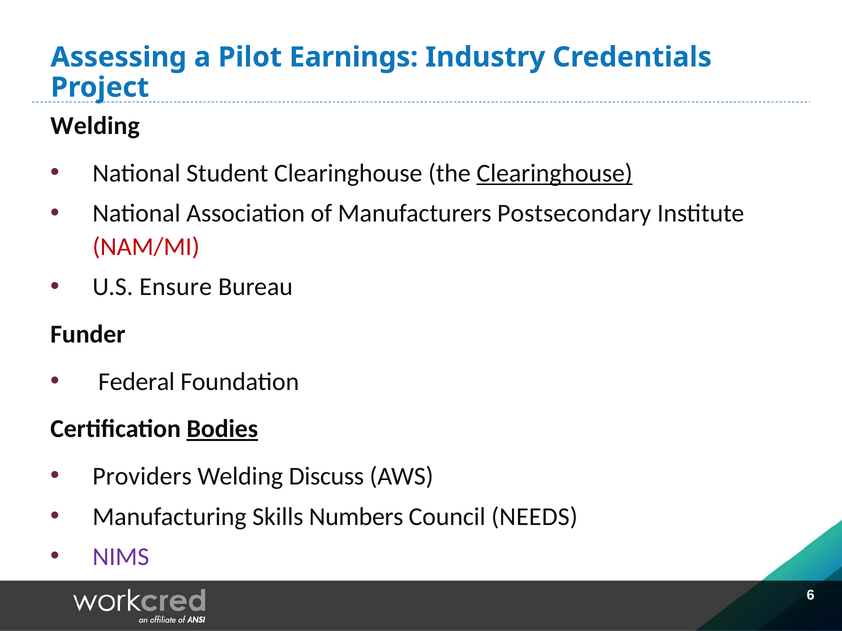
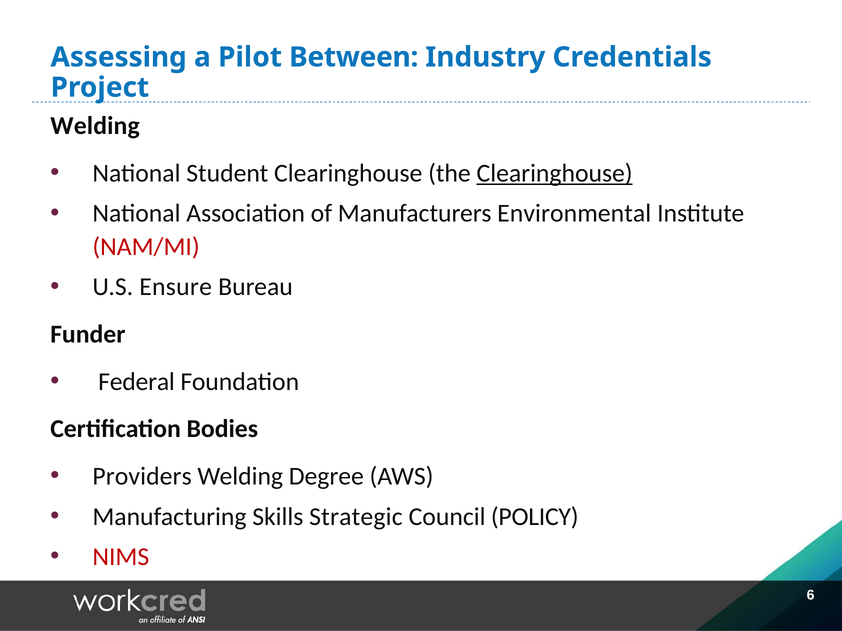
Earnings: Earnings -> Between (354, 57)
Postsecondary: Postsecondary -> Environmental (574, 214)
Bodies underline: present -> none (222, 429)
Discuss: Discuss -> Degree (326, 477)
Numbers: Numbers -> Strategic (356, 517)
NEEDS: NEEDS -> POLICY (535, 517)
NIMS colour: purple -> red (121, 557)
